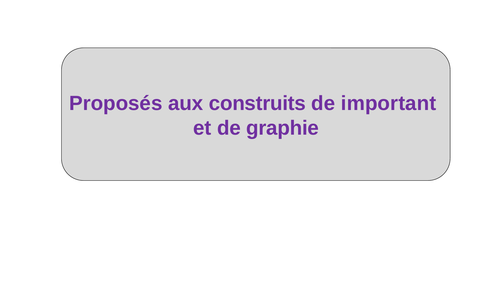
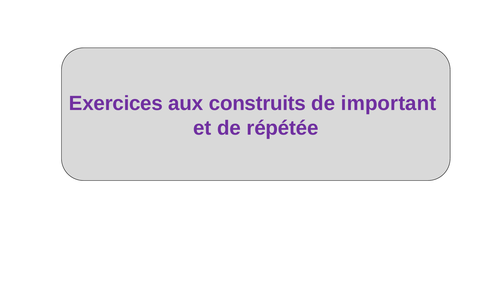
Proposés: Proposés -> Exercices (116, 103)
graphie: graphie -> répétée (283, 128)
